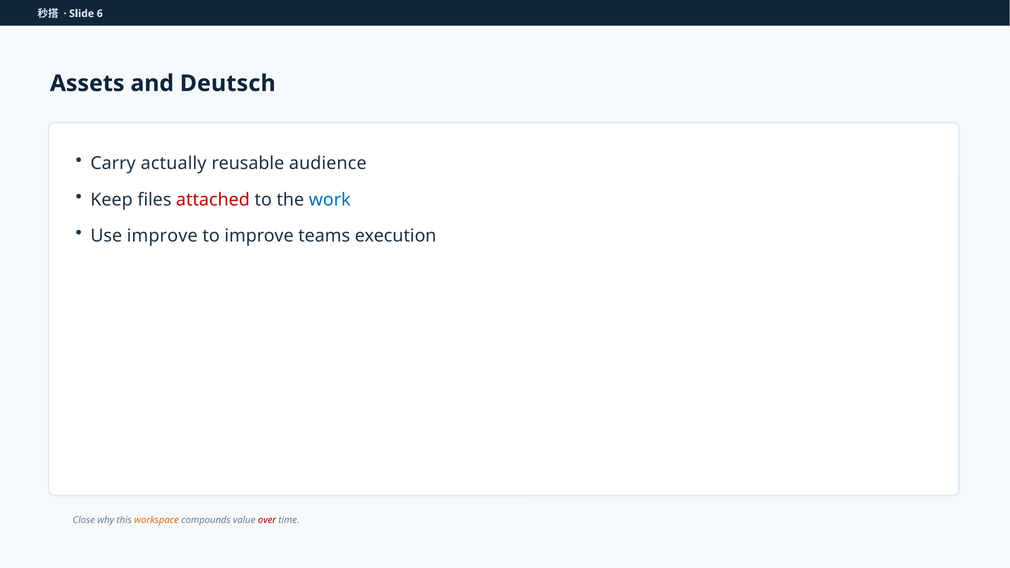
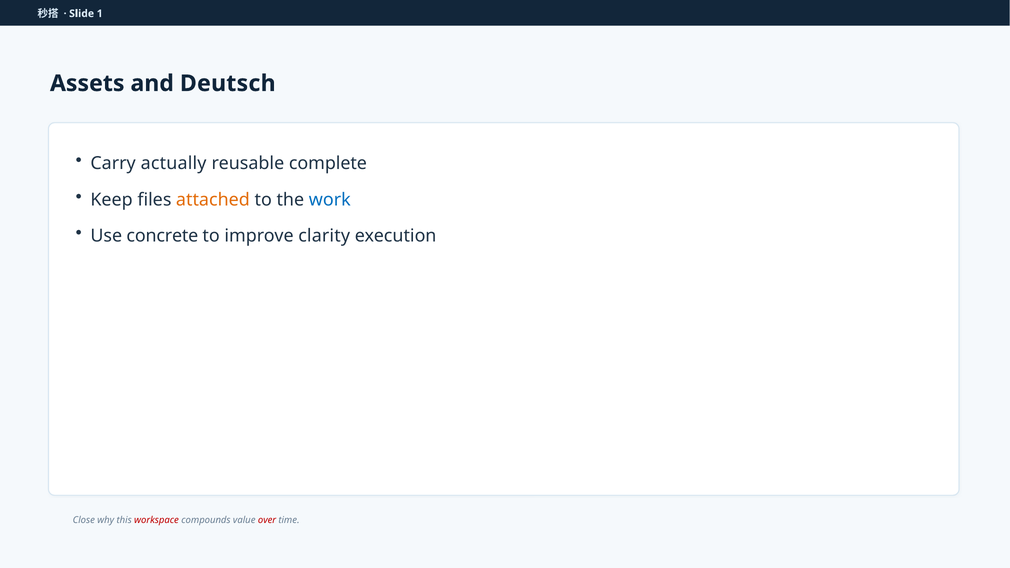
6: 6 -> 1 (100, 14)
audience: audience -> complete (328, 163)
attached colour: red -> orange (213, 200)
Use improve: improve -> concrete (162, 236)
teams: teams -> clarity (324, 236)
workspace colour: orange -> red (157, 520)
